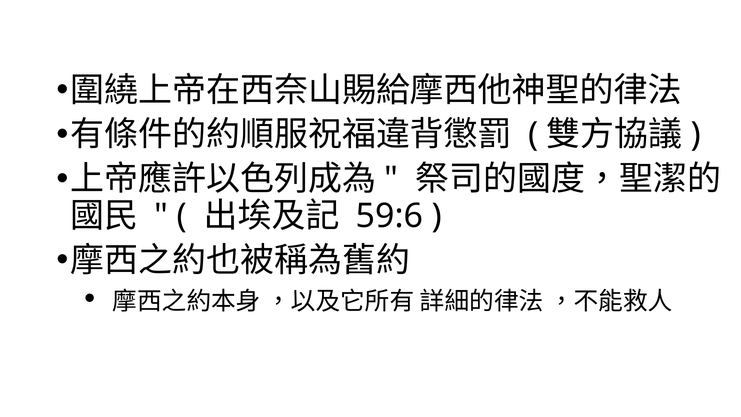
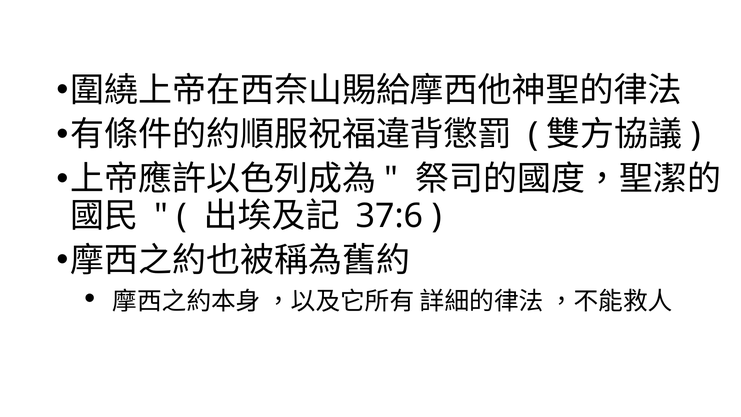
59:6: 59:6 -> 37:6 (389, 216)
